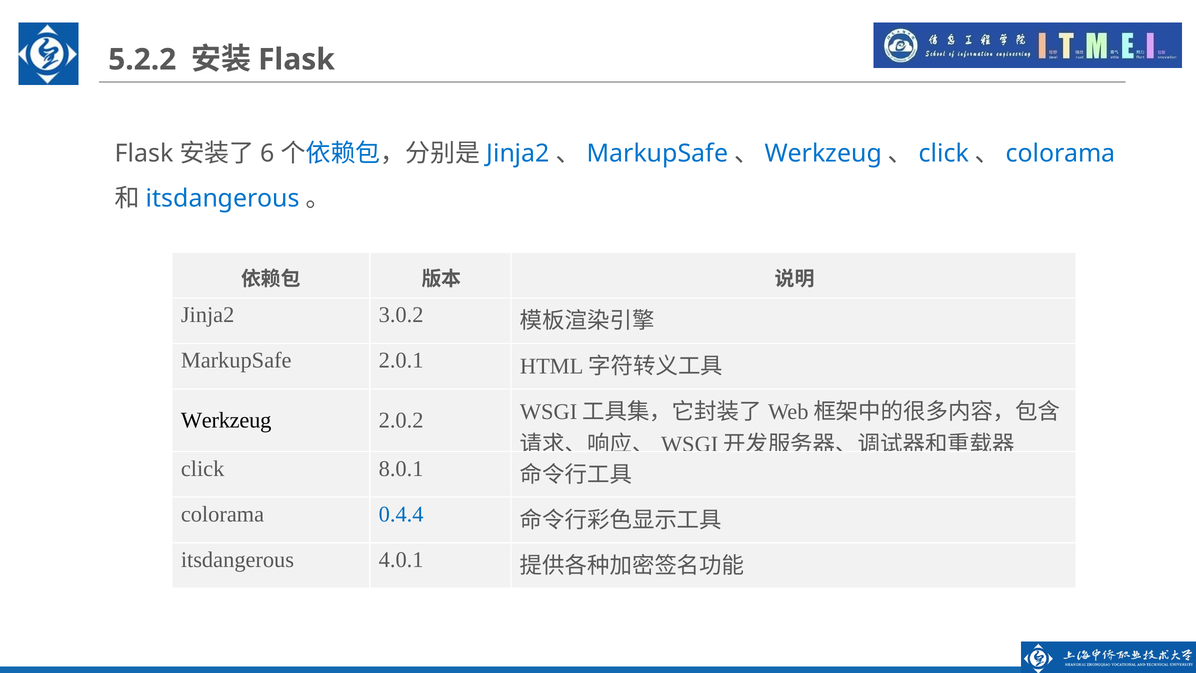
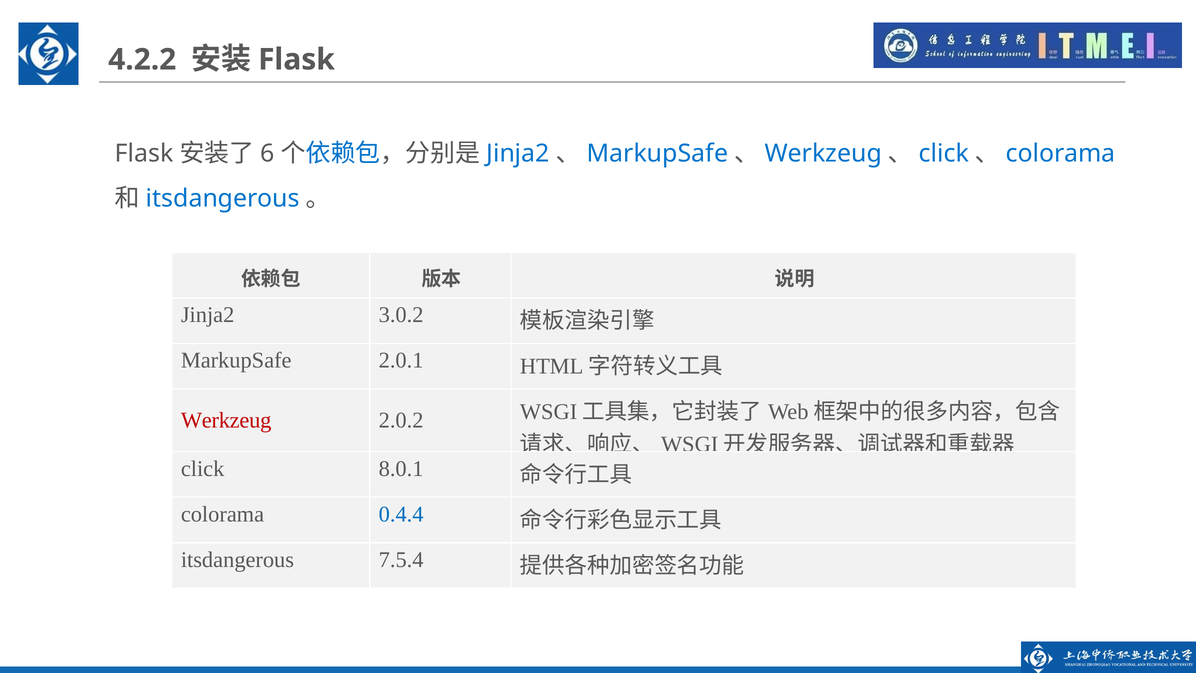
5.2.2: 5.2.2 -> 4.2.2 (142, 60)
Werkzeug colour: black -> red (226, 420)
4.0.1: 4.0.1 -> 7.5.4 (401, 560)
